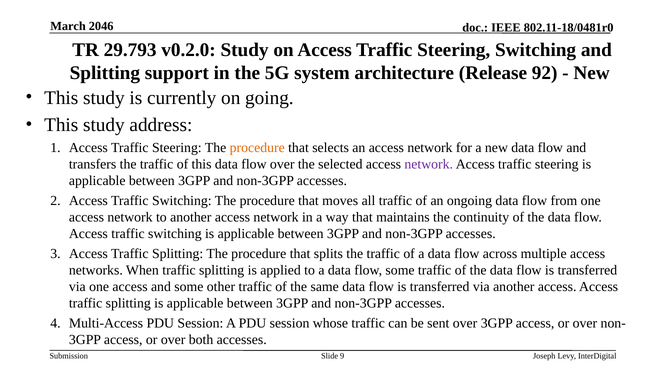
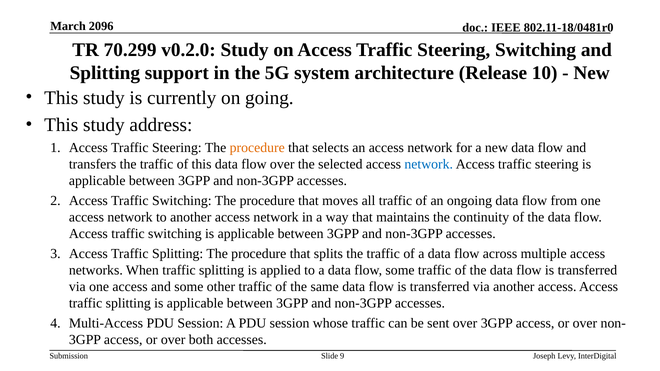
2046: 2046 -> 2096 (101, 26)
29.793: 29.793 -> 70.299 (130, 50)
92: 92 -> 10 (545, 73)
network colour: purple -> blue (429, 164)
